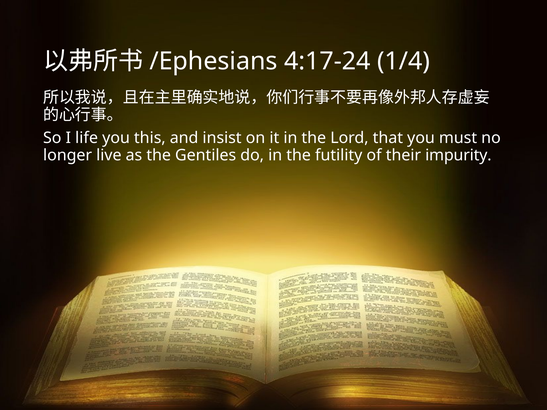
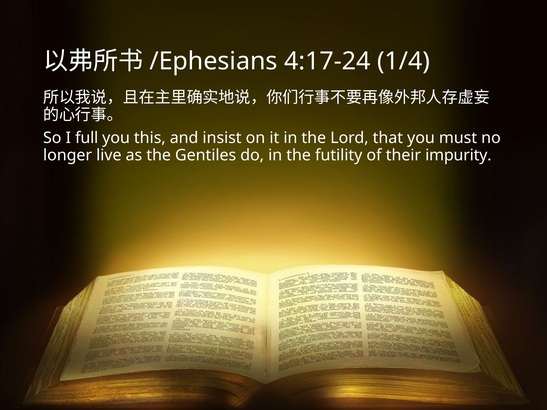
life: life -> full (87, 138)
